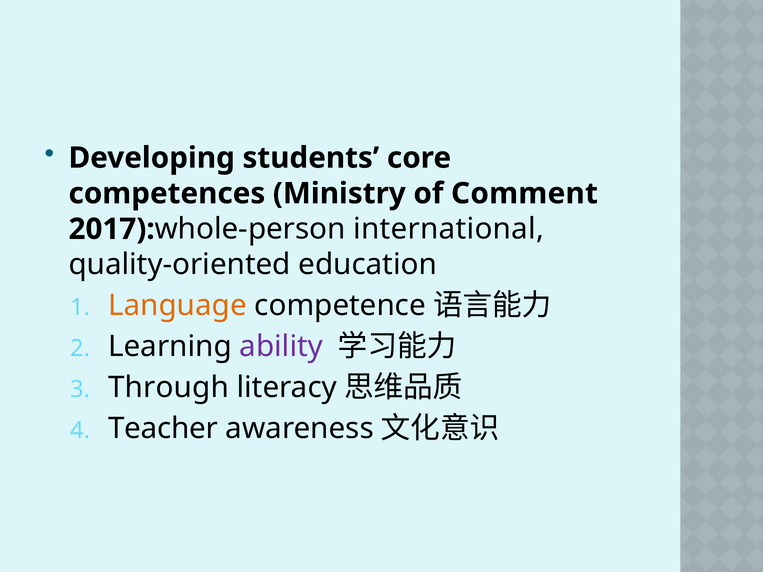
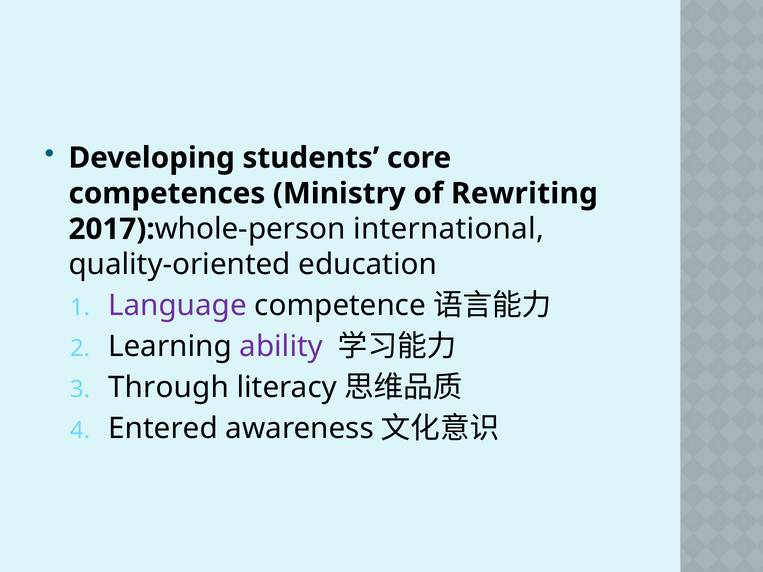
Comment: Comment -> Rewriting (524, 194)
Language colour: orange -> purple (178, 306)
Teacher: Teacher -> Entered (163, 428)
